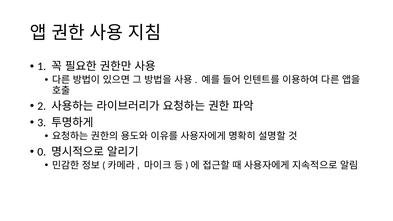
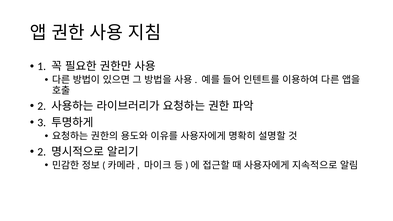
0: 0 -> 2 (42, 152)
